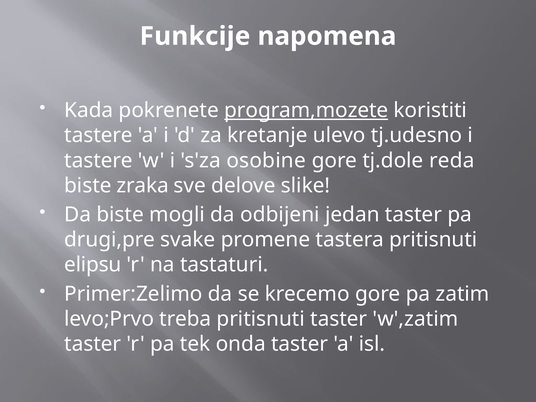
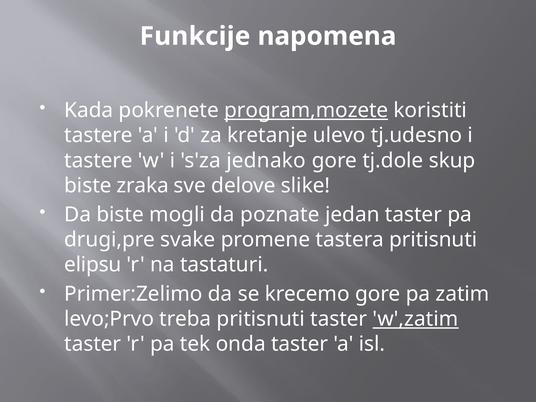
osobine: osobine -> jednako (266, 160)
reda: reda -> skup (452, 160)
odbijeni: odbijeni -> poznate (280, 215)
w',zatim underline: none -> present (416, 319)
